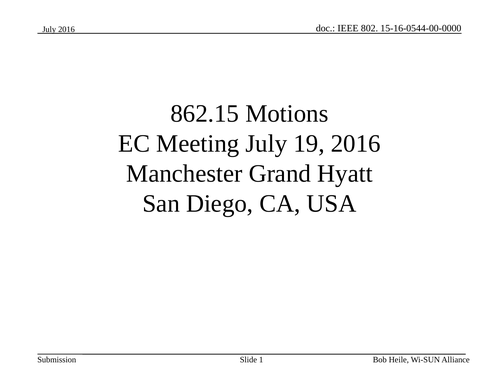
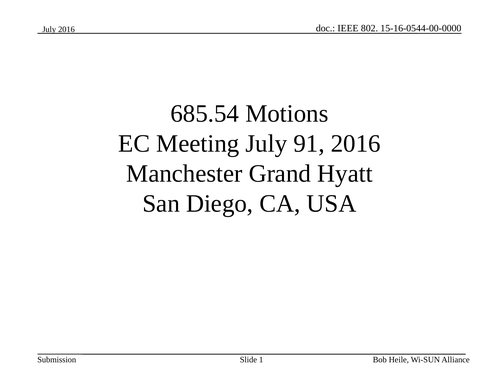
862.15: 862.15 -> 685.54 (205, 113)
19: 19 -> 91 (309, 143)
